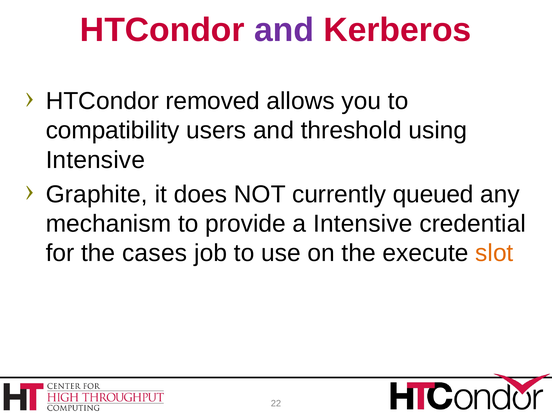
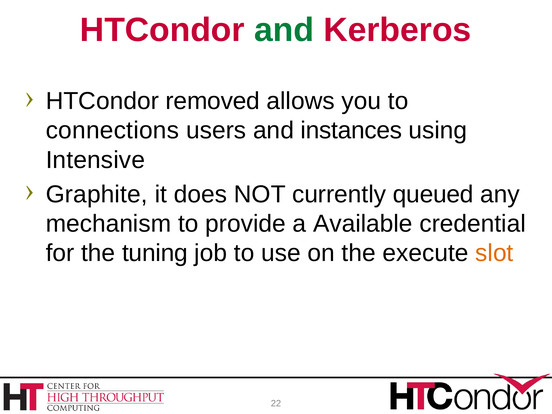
and colour: purple -> green (284, 30)
compatibility: compatibility -> connections (112, 130)
threshold: threshold -> instances (351, 130)
a Intensive: Intensive -> Available (363, 224)
cases: cases -> tuning (155, 253)
